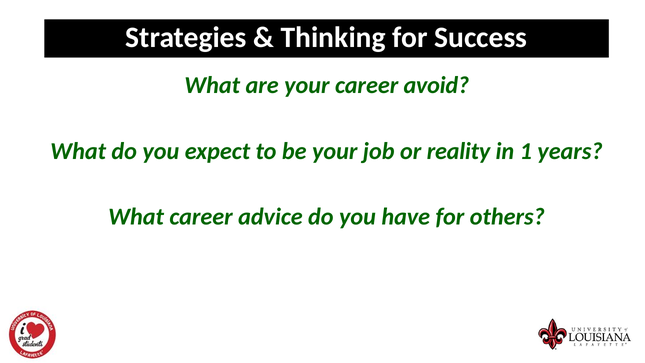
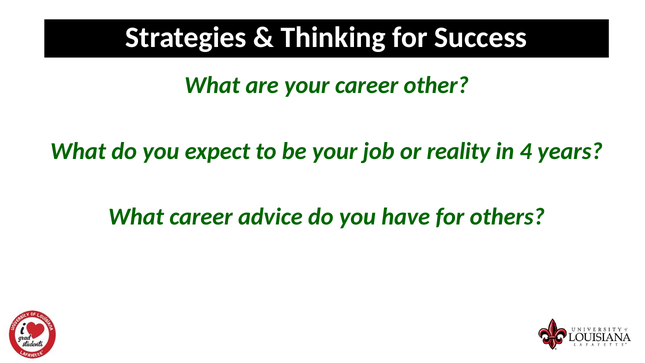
avoid: avoid -> other (436, 85)
1: 1 -> 4 (526, 151)
